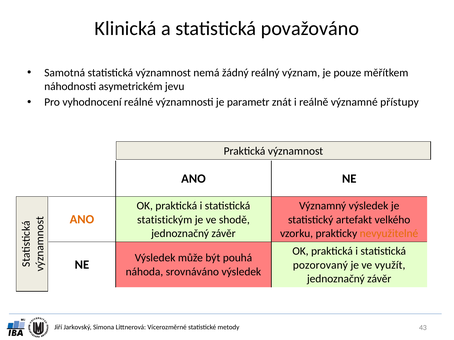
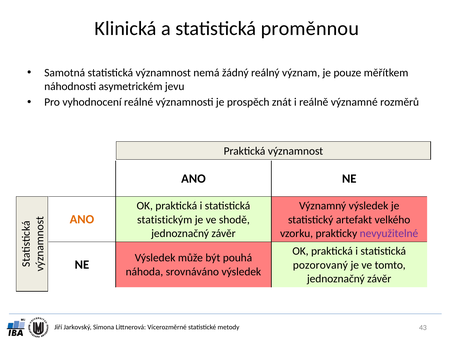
považováno: považováno -> proměnnou (310, 29)
parametr: parametr -> prospěch (248, 102)
přístupy: přístupy -> rozměrů (400, 102)
nevyužitelné colour: orange -> purple (389, 234)
využít: využít -> tomto (390, 265)
